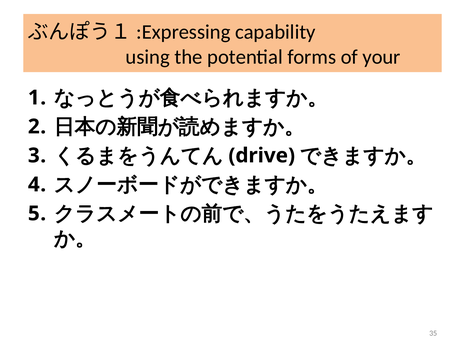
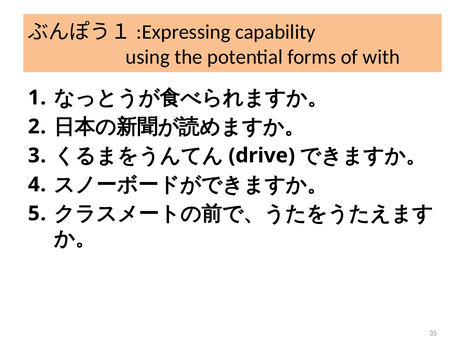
your: your -> with (381, 57)
